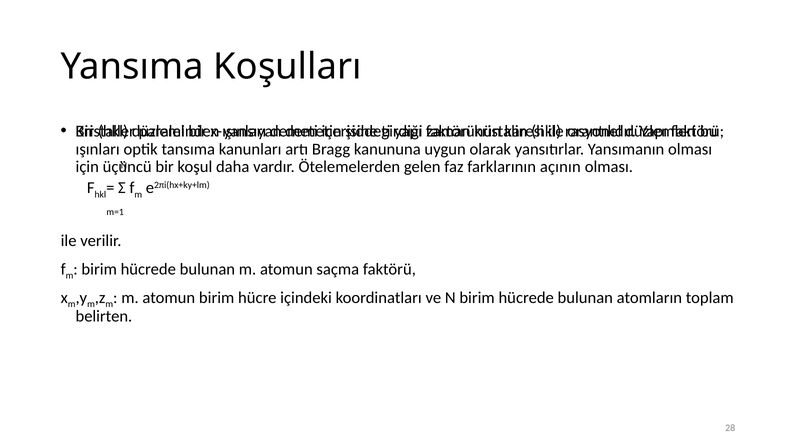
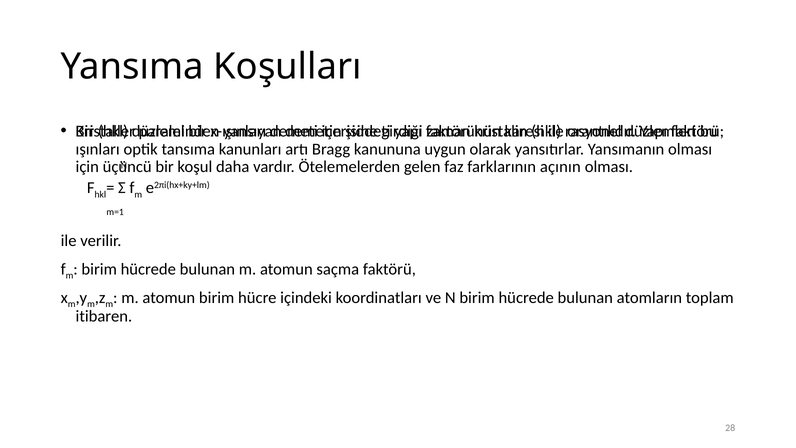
belirten: belirten -> itibaren (104, 316)
